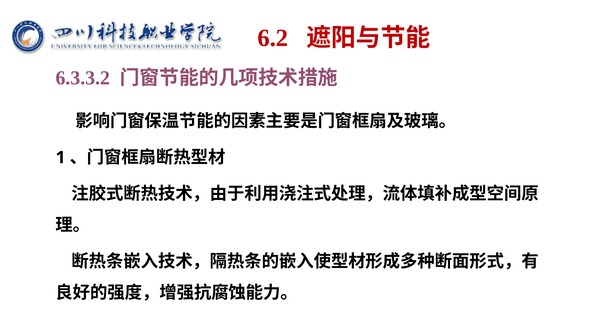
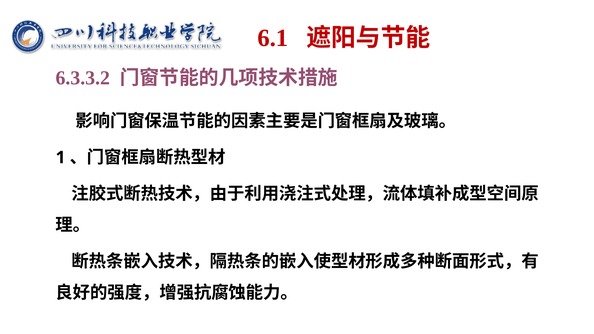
6.2: 6.2 -> 6.1 (273, 38)
